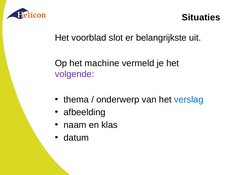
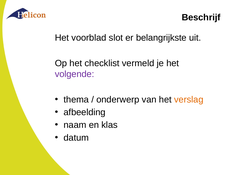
Situaties: Situaties -> Beschrijf (201, 17)
machine: machine -> checklist (102, 63)
verslag colour: blue -> orange (189, 100)
